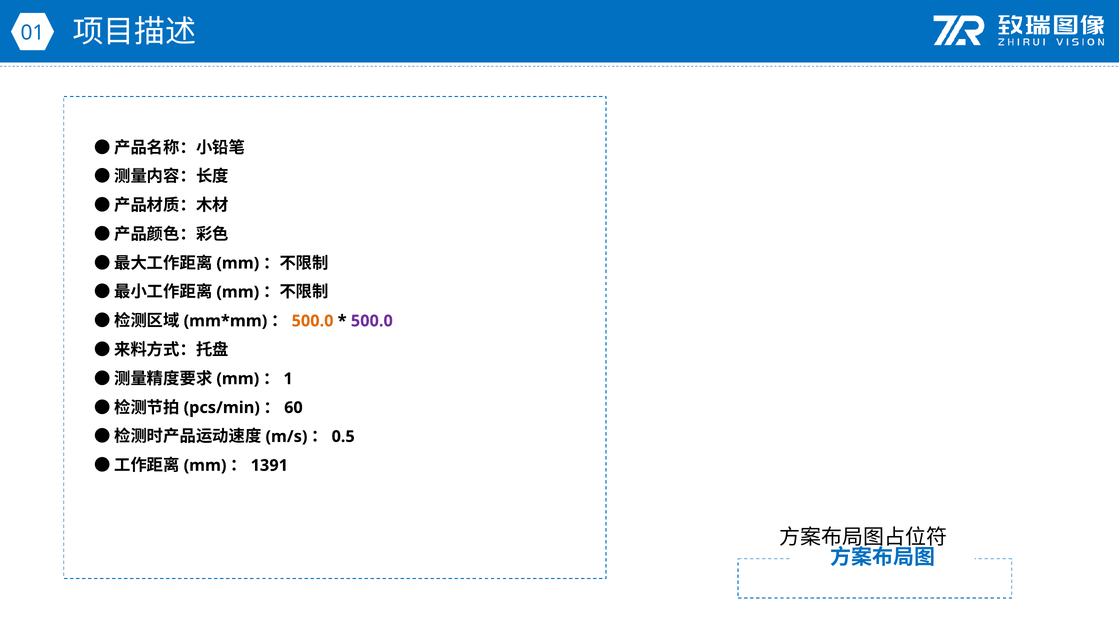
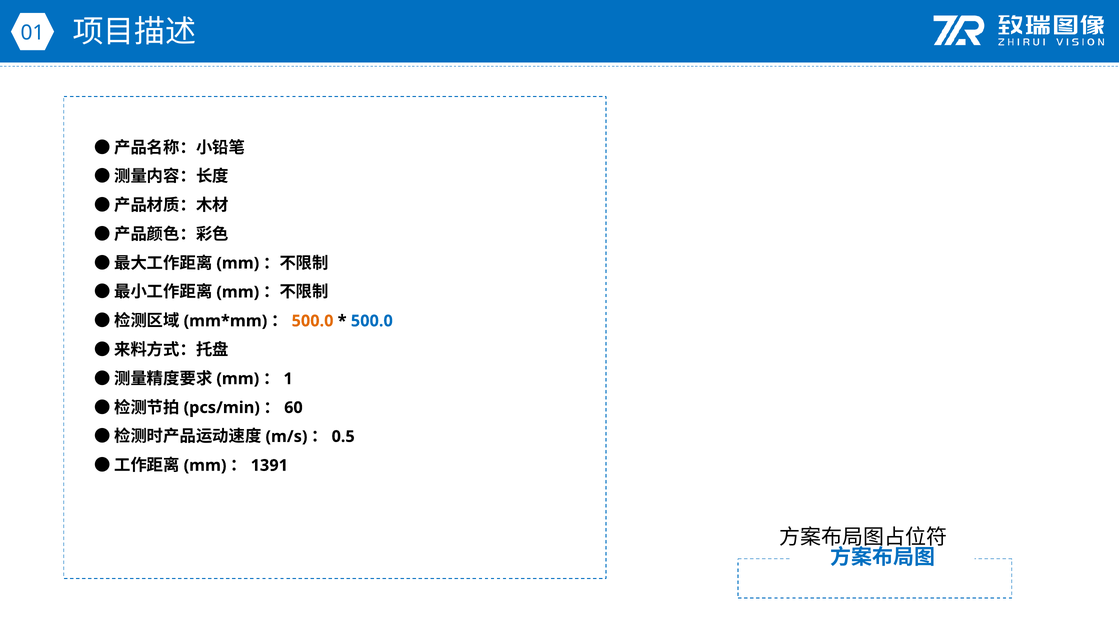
500.0 colour: purple -> blue (372, 321)
